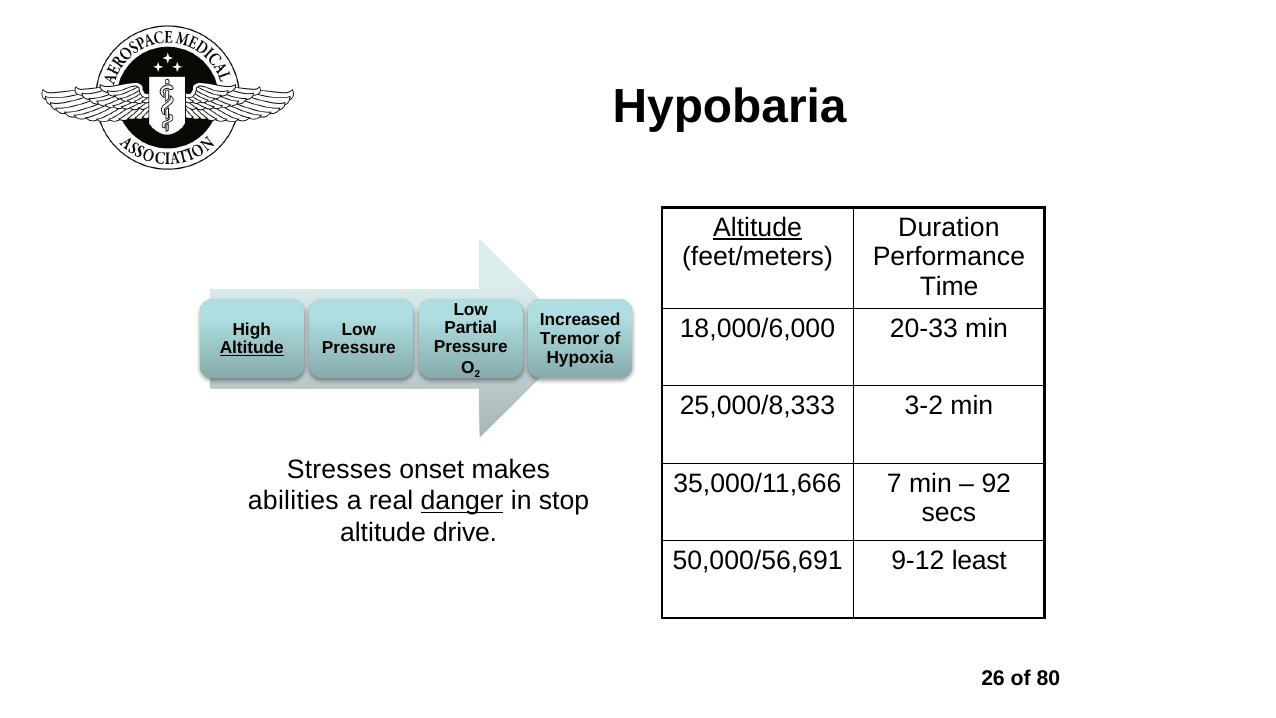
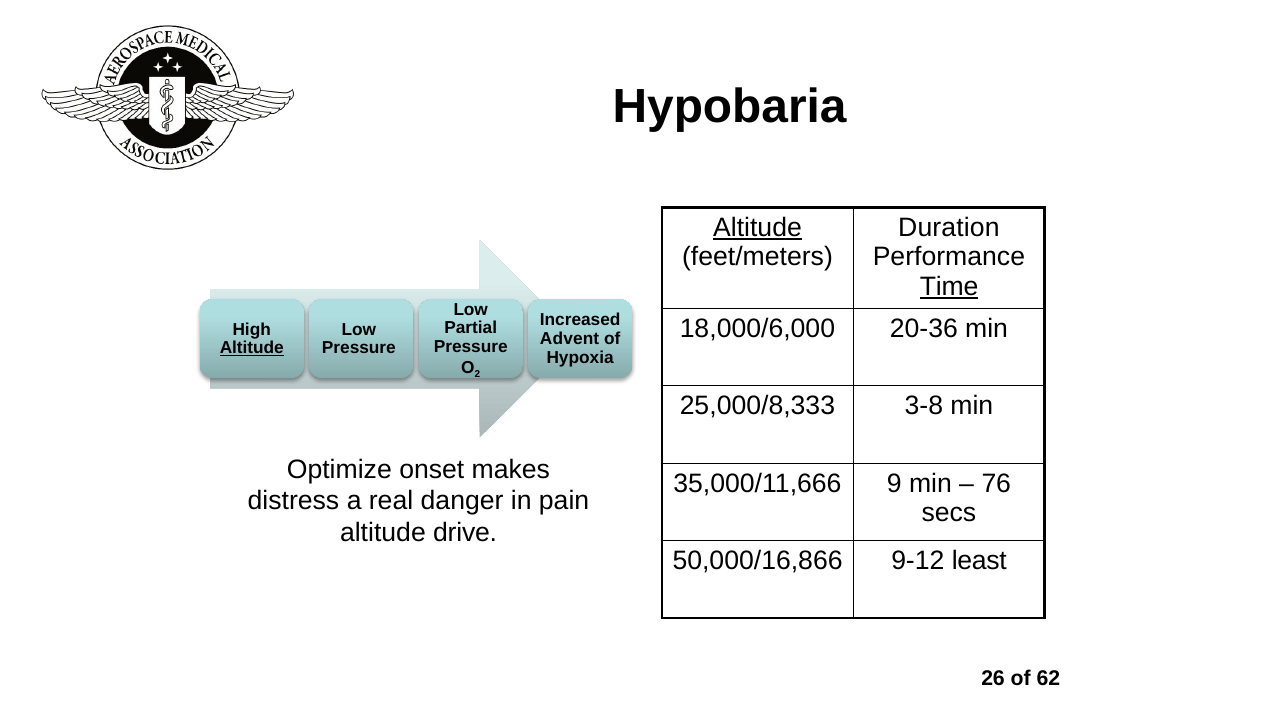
Time underline: none -> present (949, 287)
20-33: 20-33 -> 20-36 (924, 328)
Tremor: Tremor -> Advent (570, 339)
3-2: 3-2 -> 3-8 (924, 406)
Stresses: Stresses -> Optimize (339, 469)
7: 7 -> 9 (894, 483)
92: 92 -> 76 (996, 483)
abilities: abilities -> distress (293, 501)
danger underline: present -> none (462, 501)
stop: stop -> pain (564, 501)
50,000/56,691: 50,000/56,691 -> 50,000/16,866 (758, 561)
80: 80 -> 62 (1048, 678)
